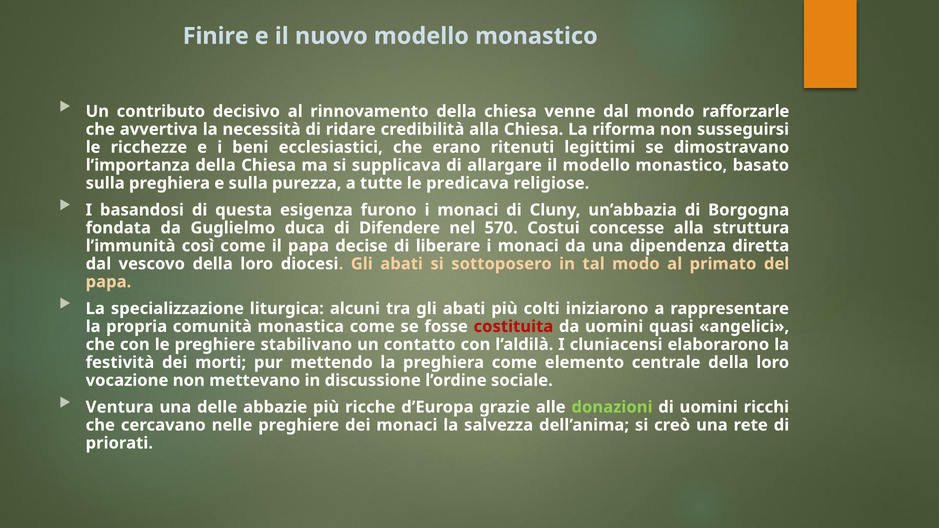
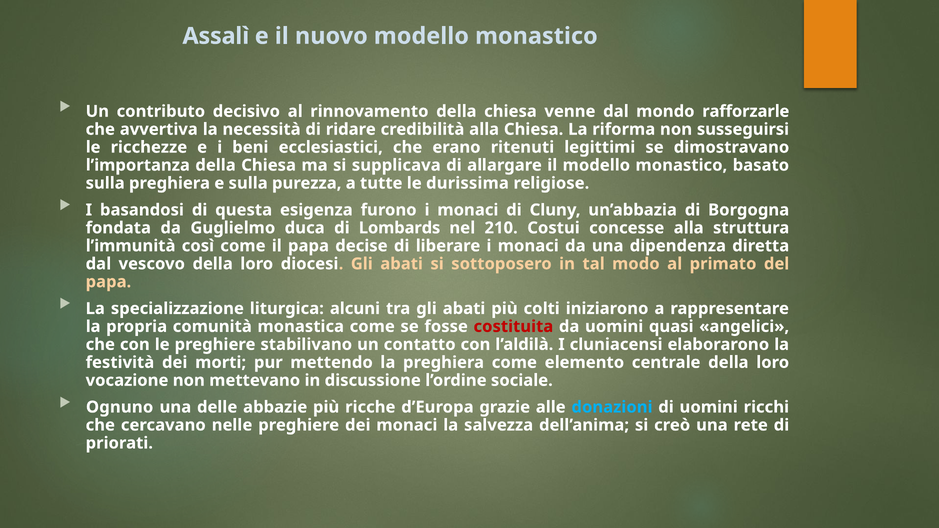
Finire: Finire -> Assalì (216, 36)
predicava: predicava -> durissima (467, 183)
Difendere: Difendere -> Lombards (400, 228)
570: 570 -> 210 (501, 228)
Ventura: Ventura -> Ognuno (120, 407)
donazioni colour: light green -> light blue (612, 407)
